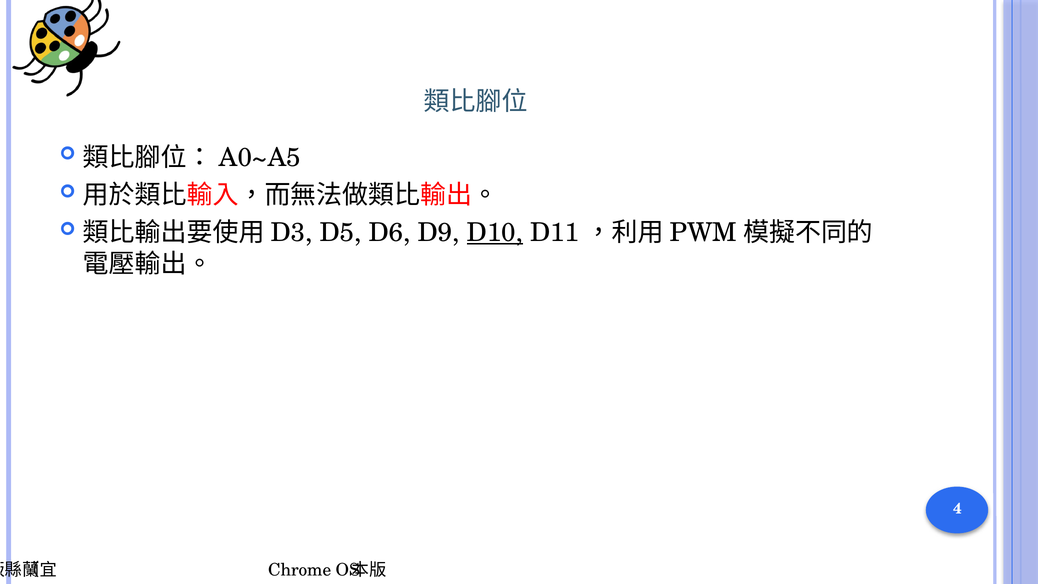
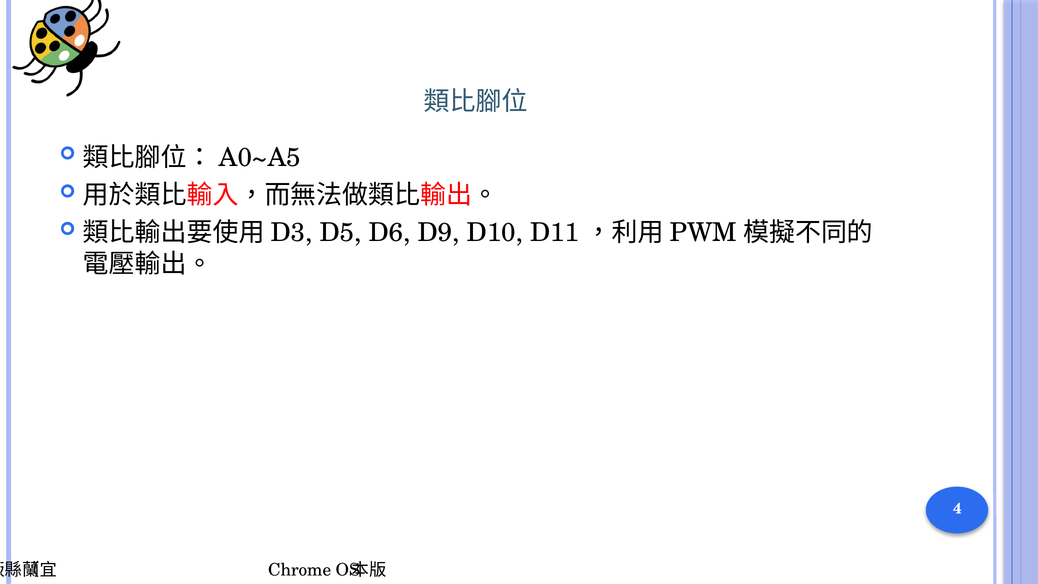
D10 underline: present -> none (495, 233)
